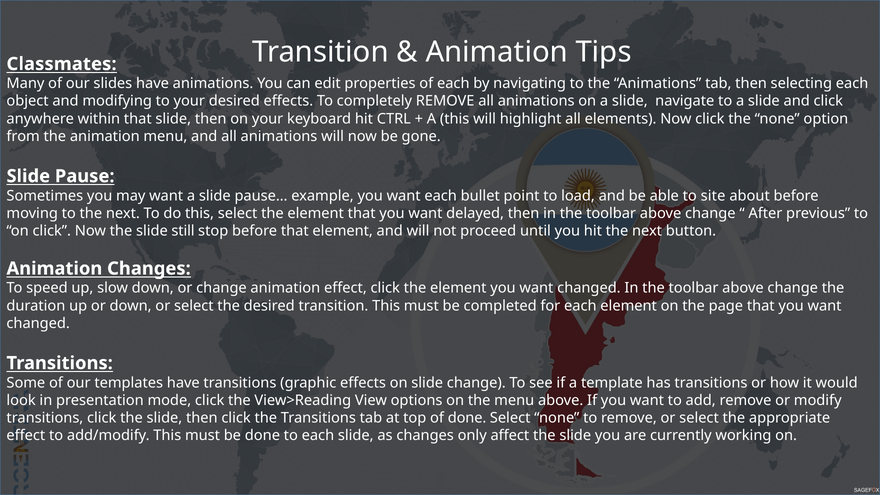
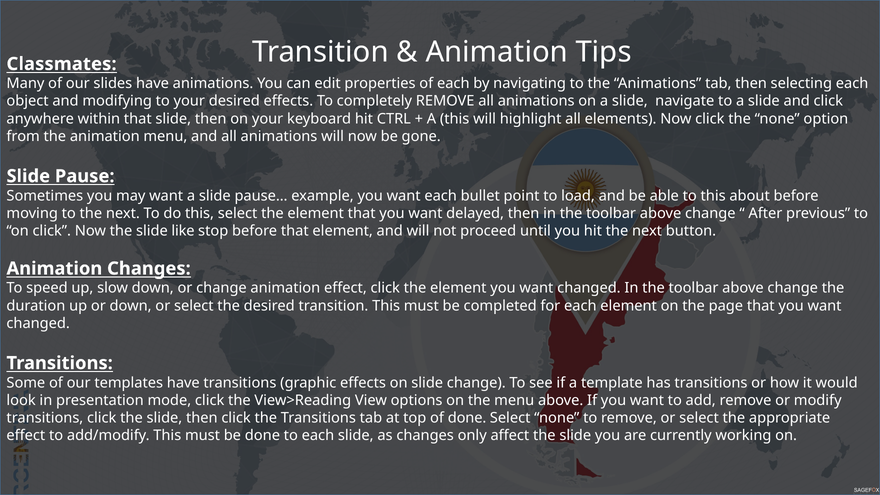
to site: site -> this (713, 196)
still: still -> like (183, 231)
